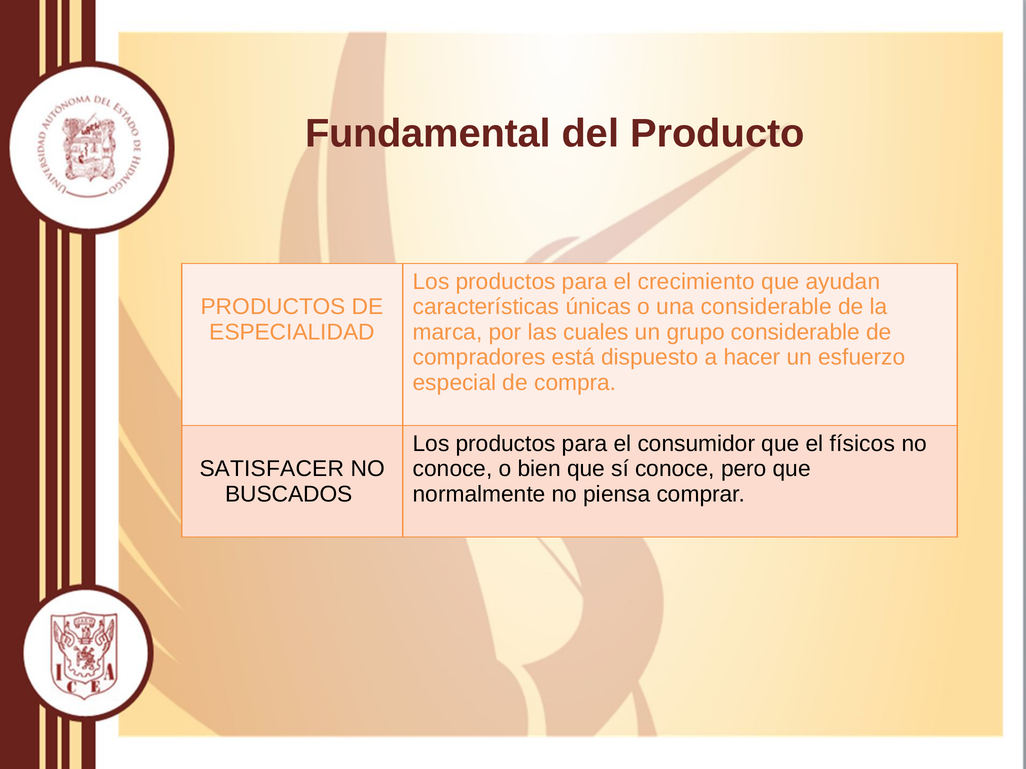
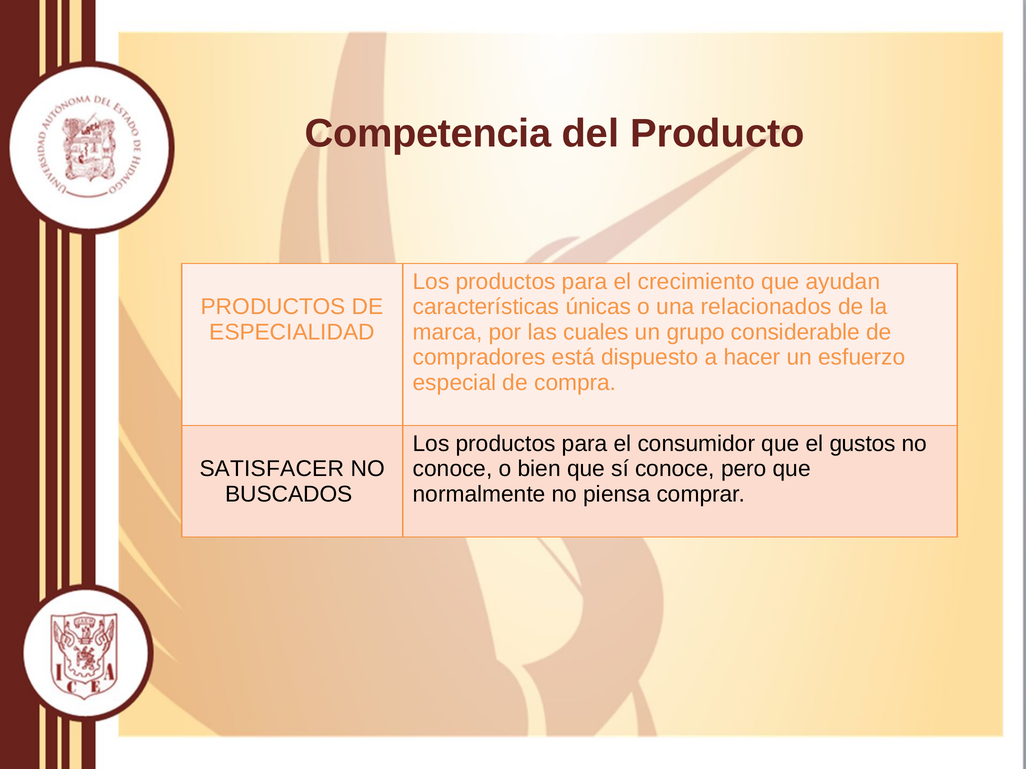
Fundamental: Fundamental -> Competencia (428, 133)
una considerable: considerable -> relacionados (766, 307)
físicos: físicos -> gustos (863, 444)
